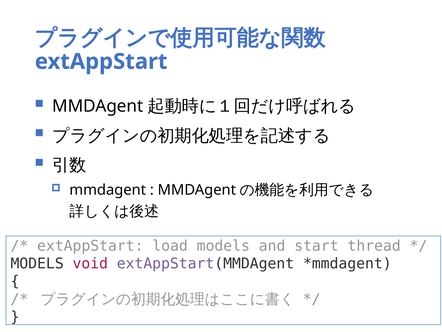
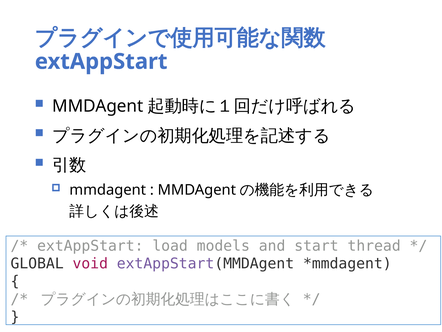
MODELS: MODELS -> GLOBAL (37, 263)
